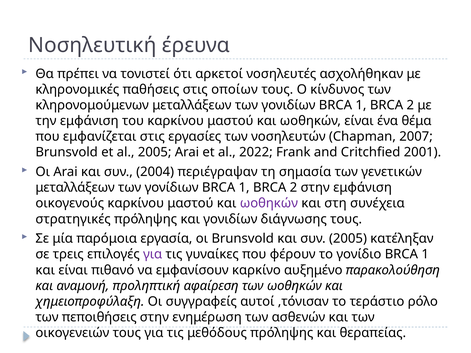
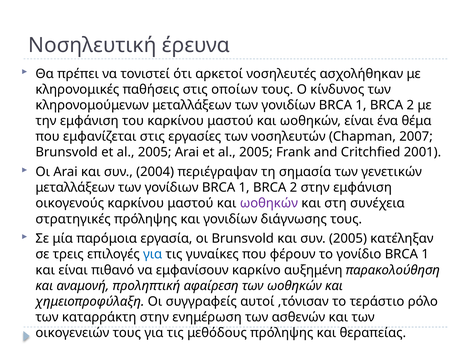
Arai et al 2022: 2022 -> 2005 (256, 152)
για colour: purple -> blue (153, 255)
αυξημένο: αυξημένο -> αυξημένη (313, 270)
πεποιθήσεις: πεποιθήσεις -> καταρράκτη (99, 317)
